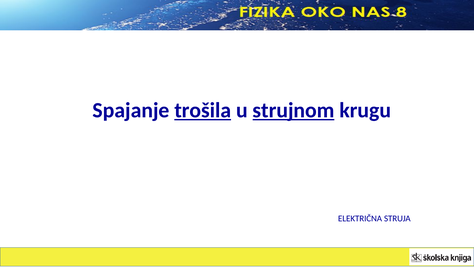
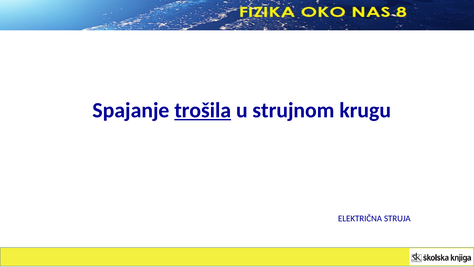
strujnom underline: present -> none (294, 110)
